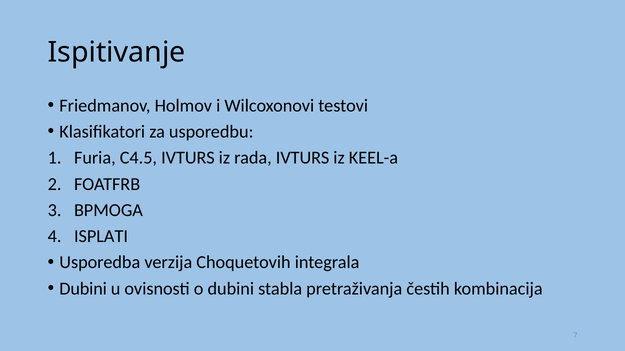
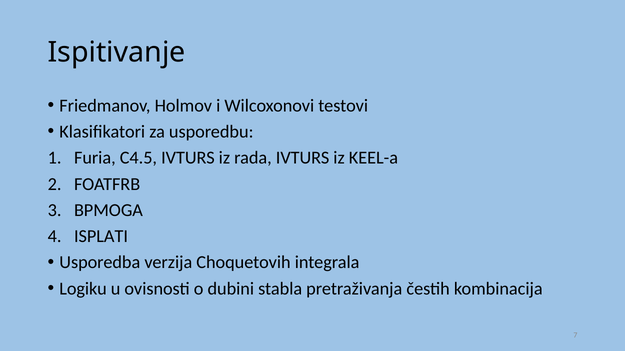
Dubini: Dubini -> Logiku (83, 289)
